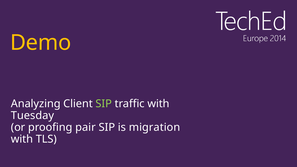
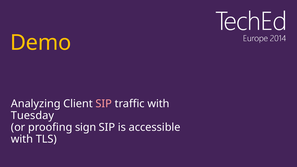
SIP colour: light green -> pink (104, 104)
pair: pair -> sign (86, 127)
migration: migration -> accessible (155, 127)
